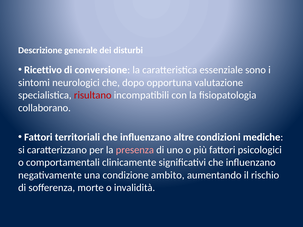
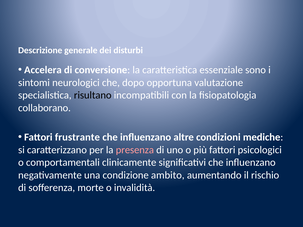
Ricettivo: Ricettivo -> Accelera (43, 70)
risultano colour: red -> black (93, 95)
territoriali: territoriali -> frustrante (77, 137)
